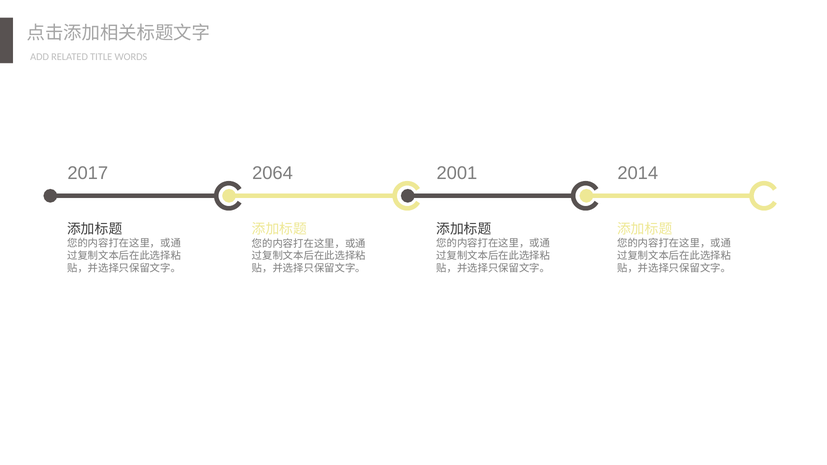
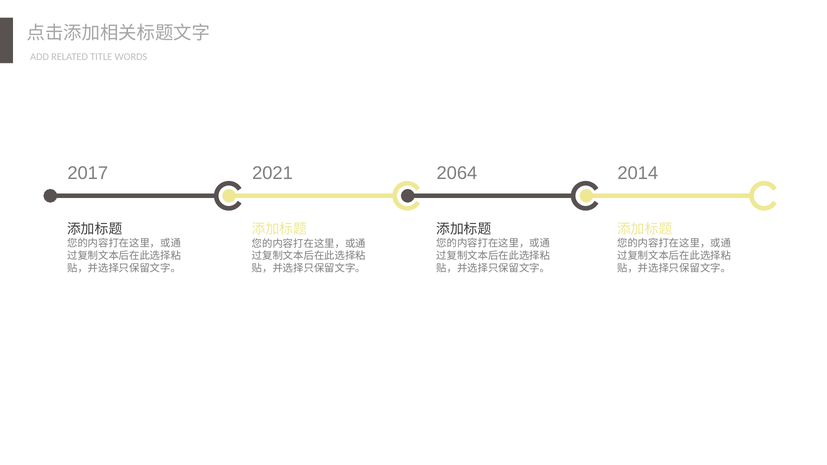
2001: 2001 -> 2064 (457, 173)
2064: 2064 -> 2021 (273, 173)
